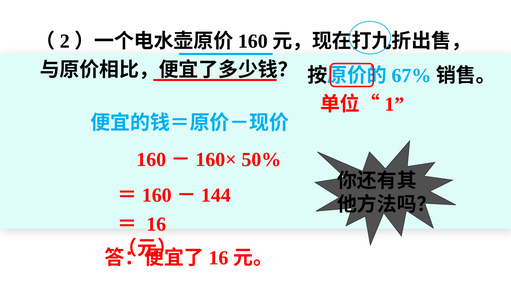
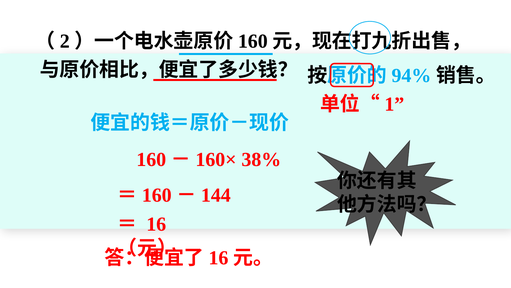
67%: 67% -> 94% (411, 76)
50%: 50% -> 38% (261, 159)
